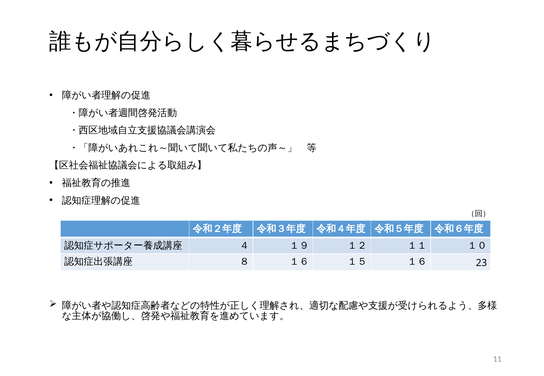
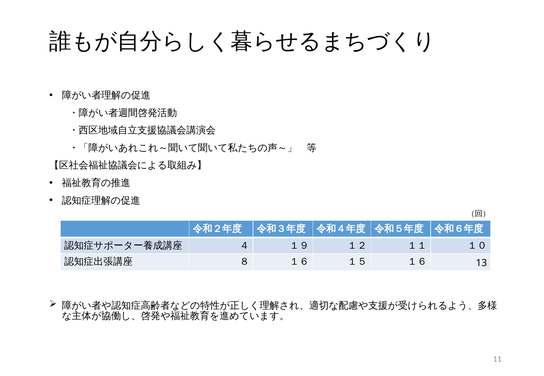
23: 23 -> 13 (481, 263)
